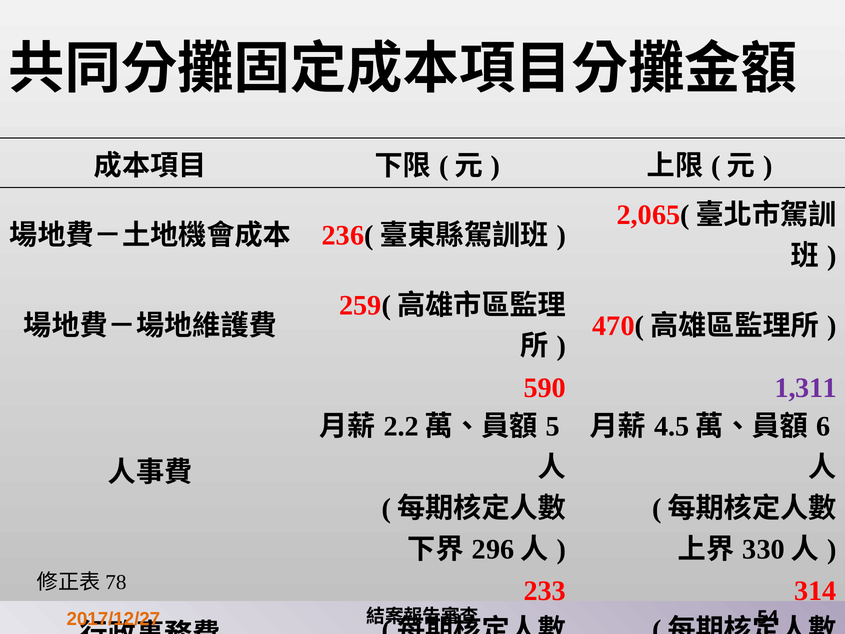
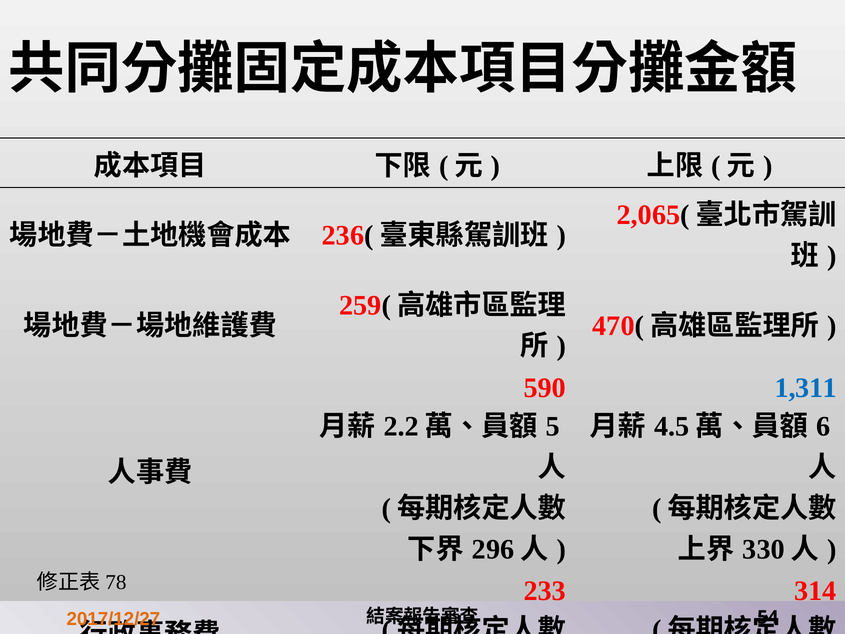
1,311 colour: purple -> blue (806, 388)
